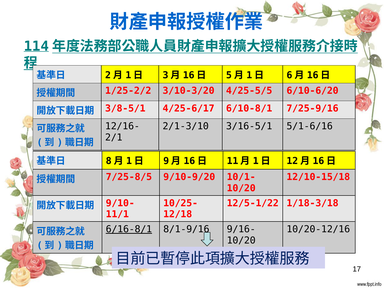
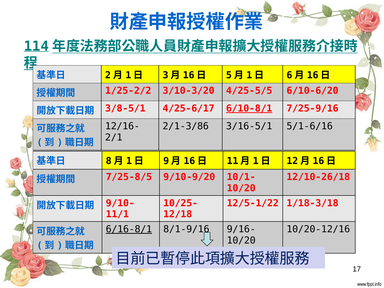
6/10-8/1 underline: none -> present (249, 109)
2/1-3/10: 2/1-3/10 -> 2/1-3/86 (186, 126)
12/10-15/18: 12/10-15/18 -> 12/10-26/18 (318, 177)
